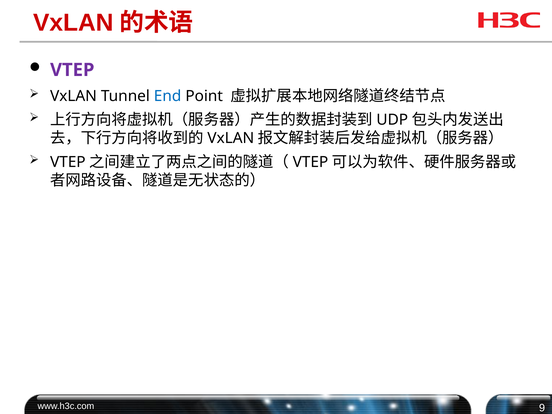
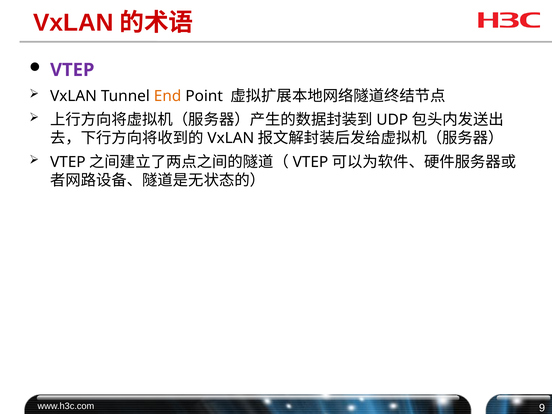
End colour: blue -> orange (168, 96)
